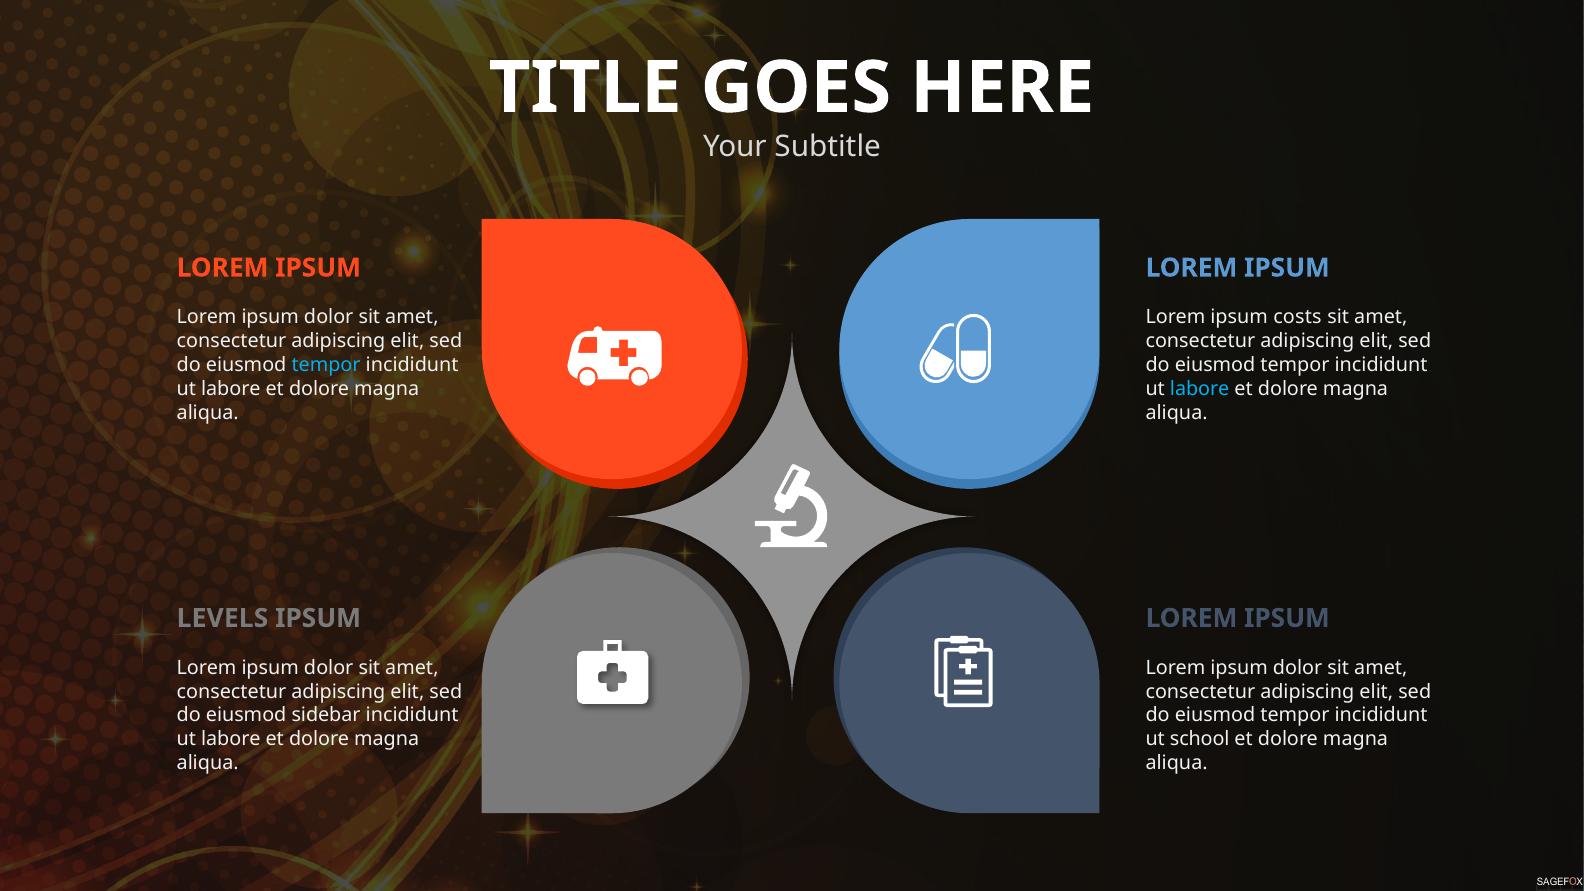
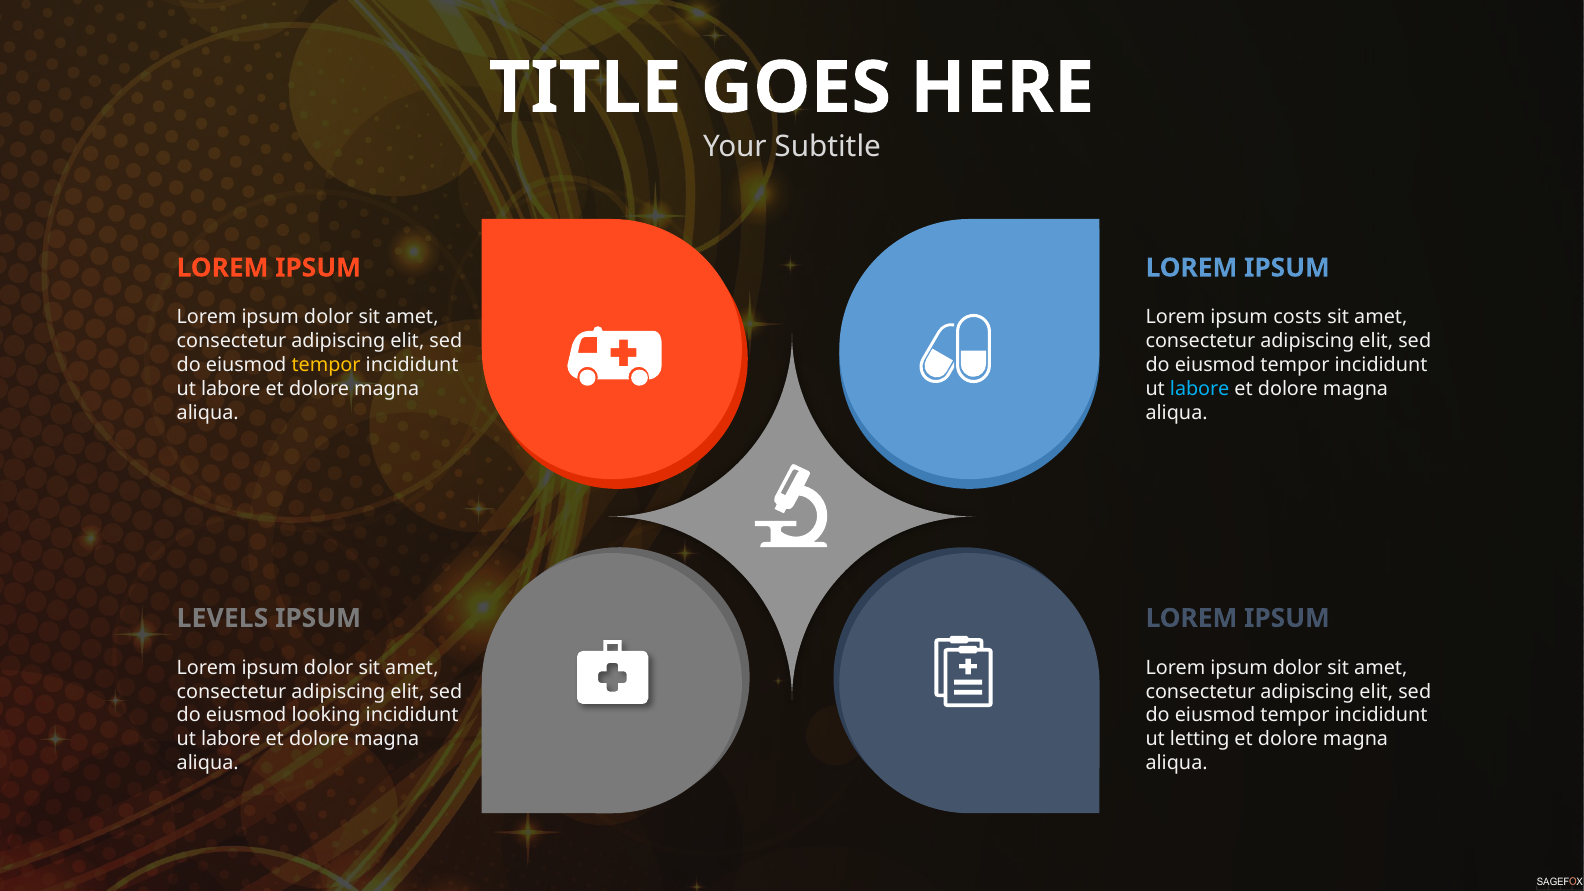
tempor colour: light blue -> yellow (326, 365)
sidebar: sidebar -> looking (326, 715)
school: school -> letting (1200, 739)
